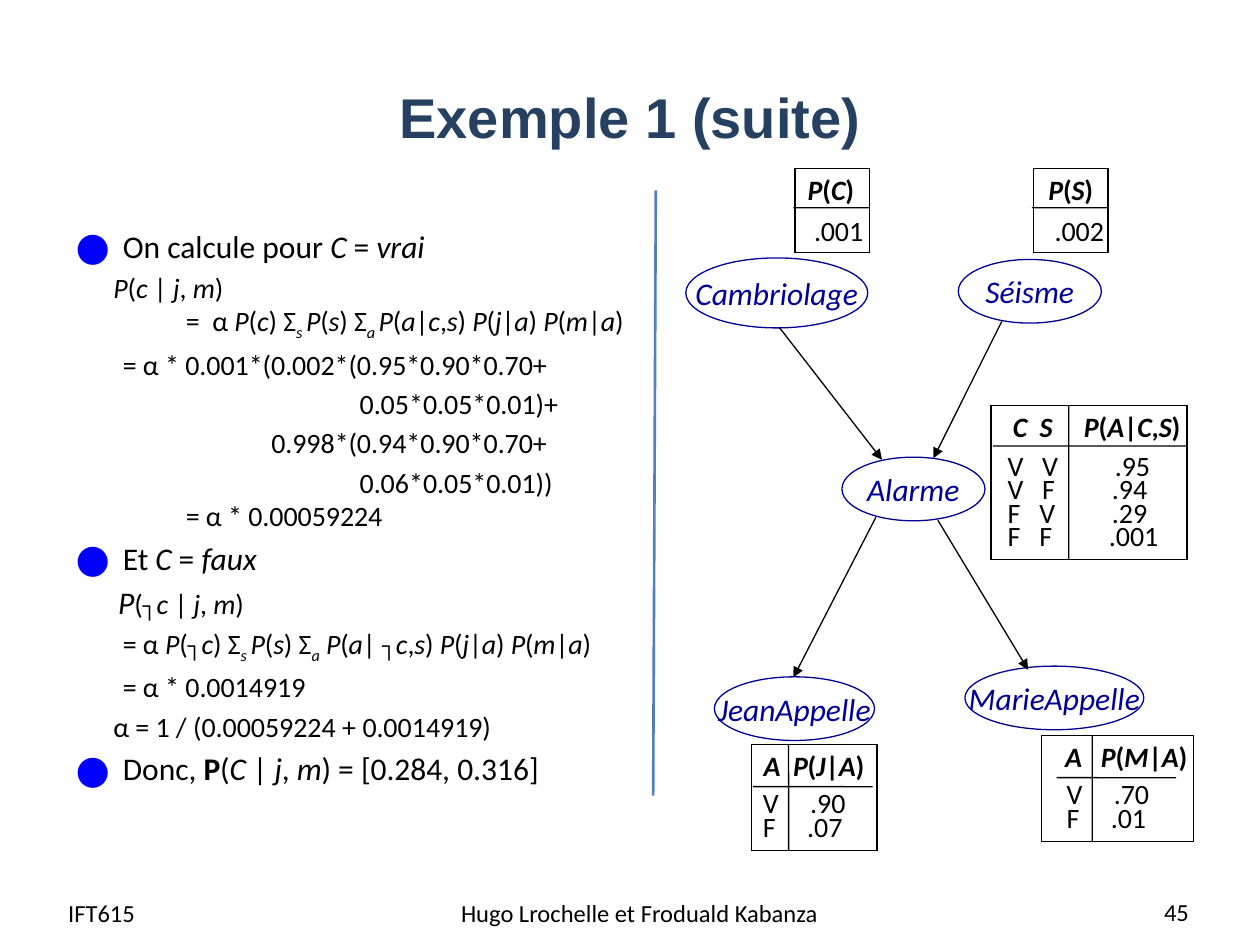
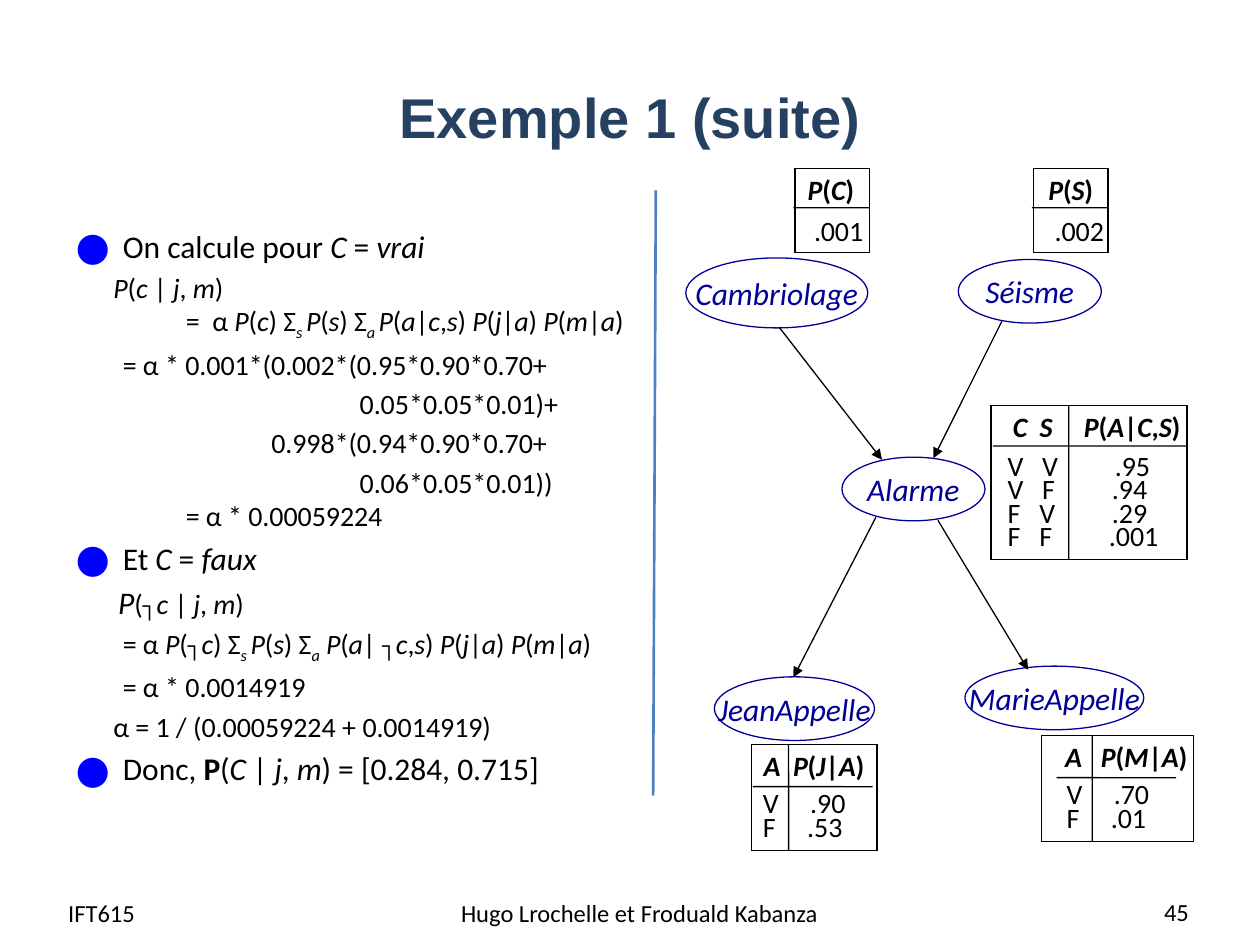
0.316: 0.316 -> 0.715 (498, 770)
.07: .07 -> .53 (825, 828)
